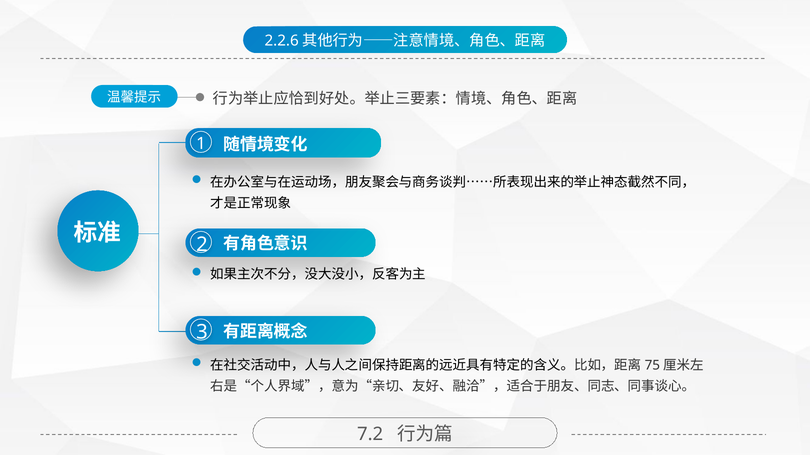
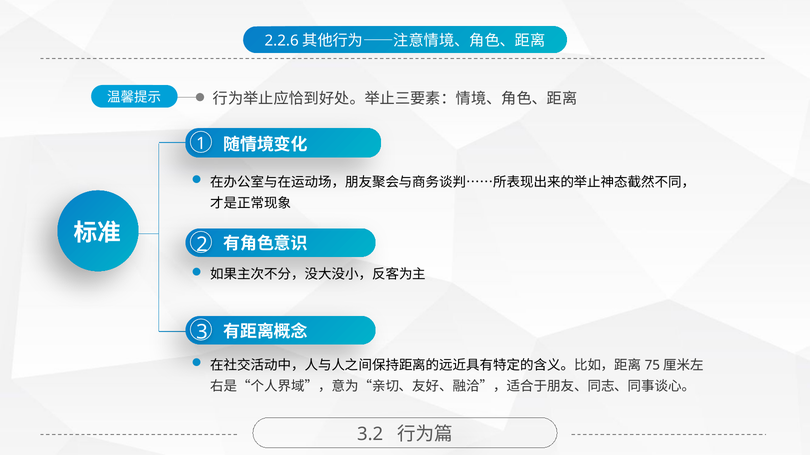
7.2: 7.2 -> 3.2 (370, 435)
